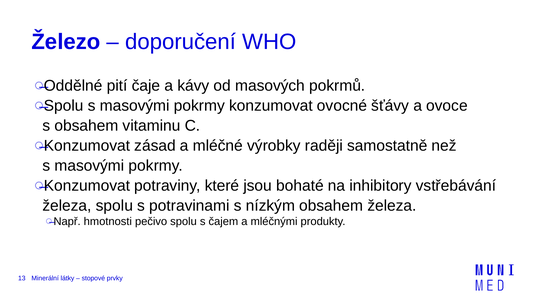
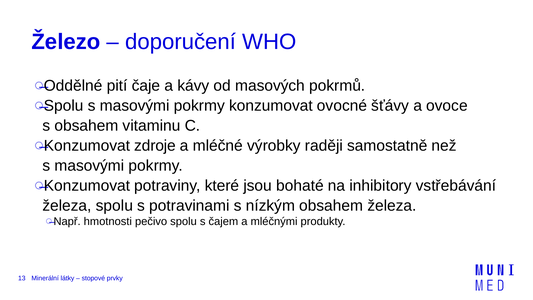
zásad: zásad -> zdroje (155, 146)
